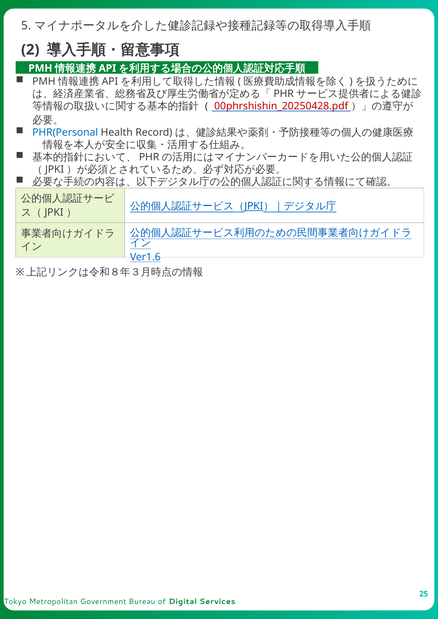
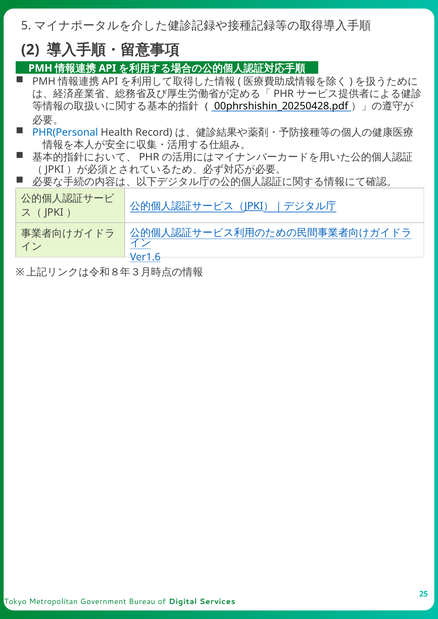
00phrshishin_20250428.pdf colour: red -> black (281, 106)
